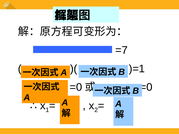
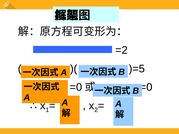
=7: =7 -> =2 (121, 50)
)=1: )=1 -> )=5 (137, 69)
